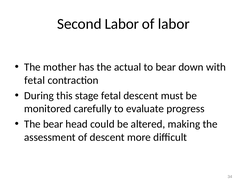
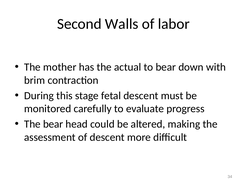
Second Labor: Labor -> Walls (122, 24)
fetal: fetal -> brim (35, 80)
